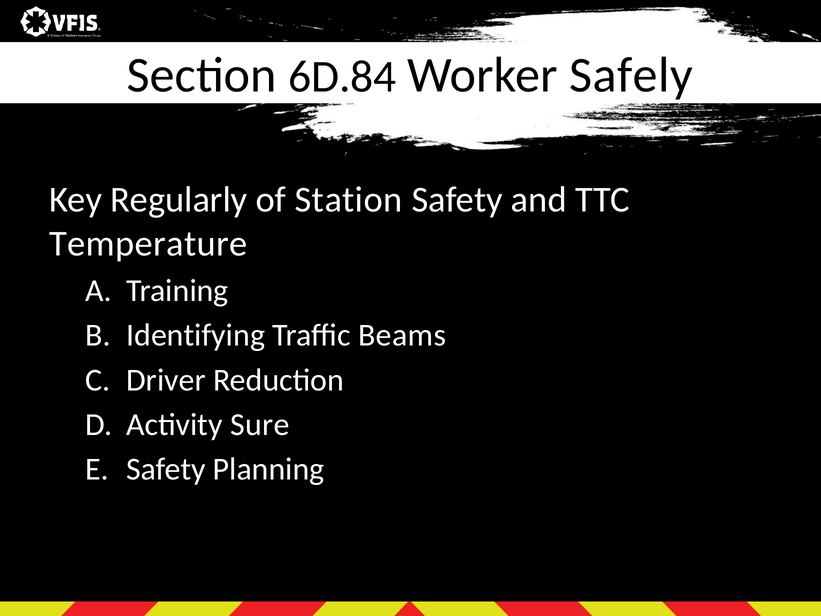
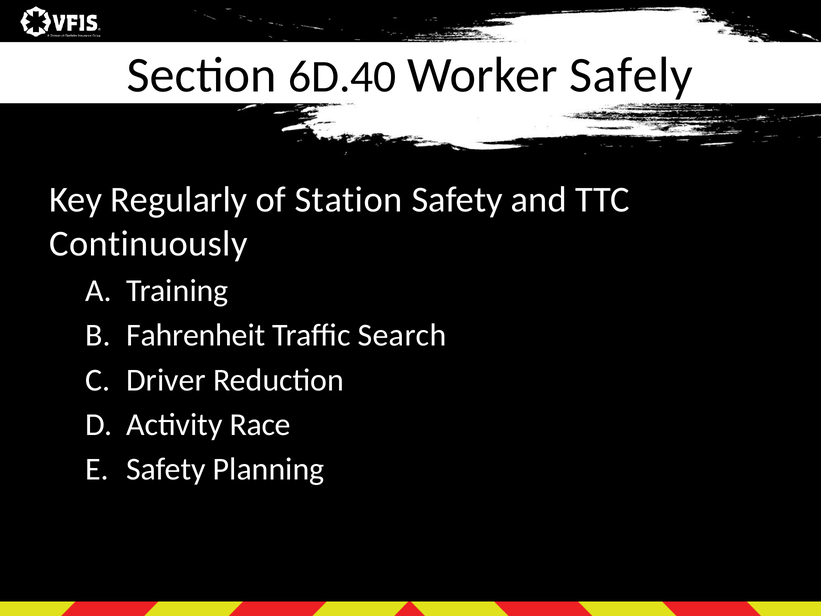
6D.84: 6D.84 -> 6D.40 (342, 77)
Temperature: Temperature -> Continuously (148, 243)
Identifying: Identifying -> Fahrenheit (196, 335)
Beams: Beams -> Search (402, 335)
Sure: Sure -> Race (260, 424)
